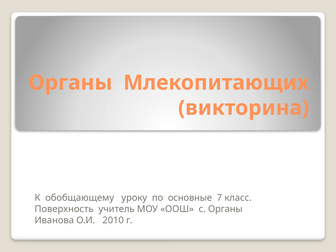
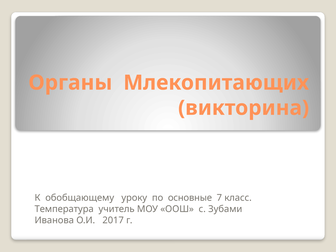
Поверхность: Поверхность -> Температура (64, 209)
с Органы: Органы -> Зубами (225, 209)
2010: 2010 -> 2017 (113, 220)
